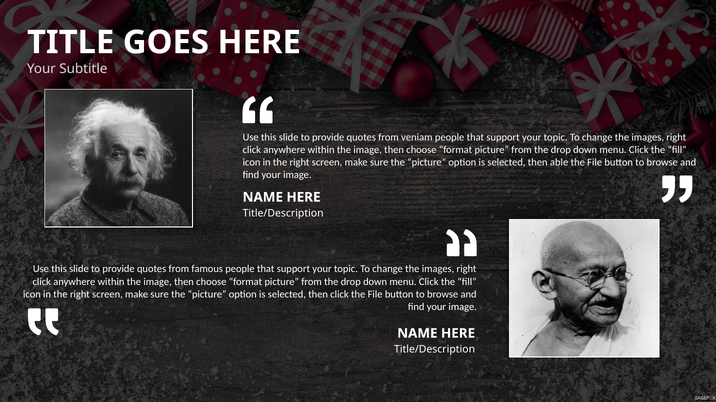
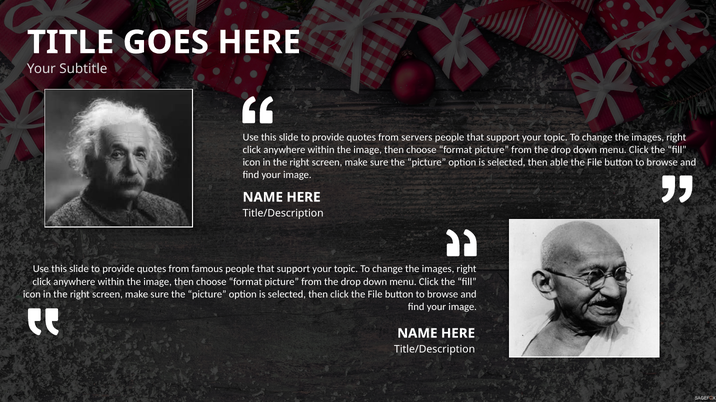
veniam: veniam -> servers (417, 138)
